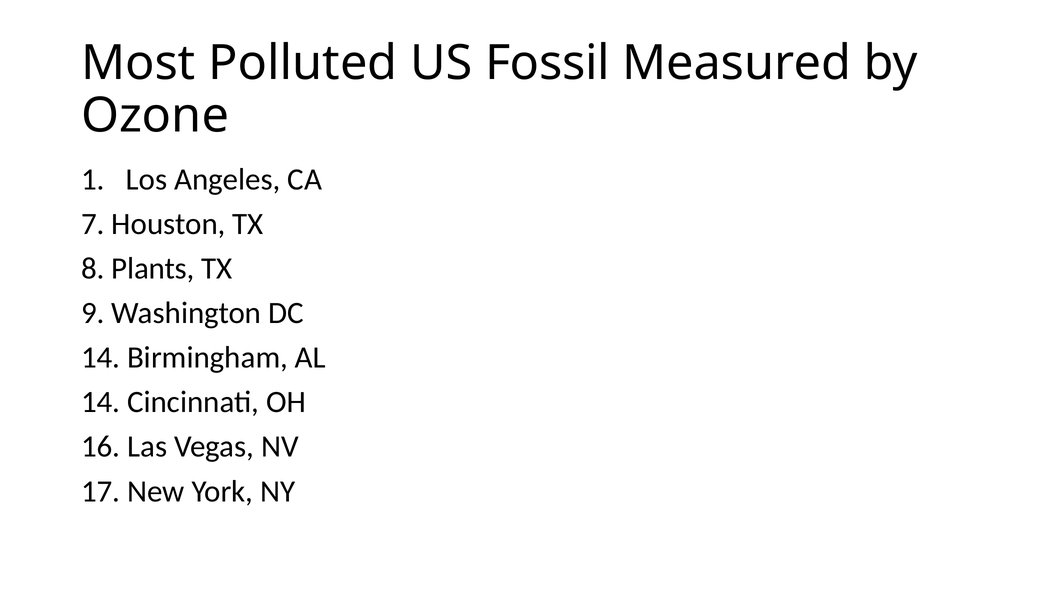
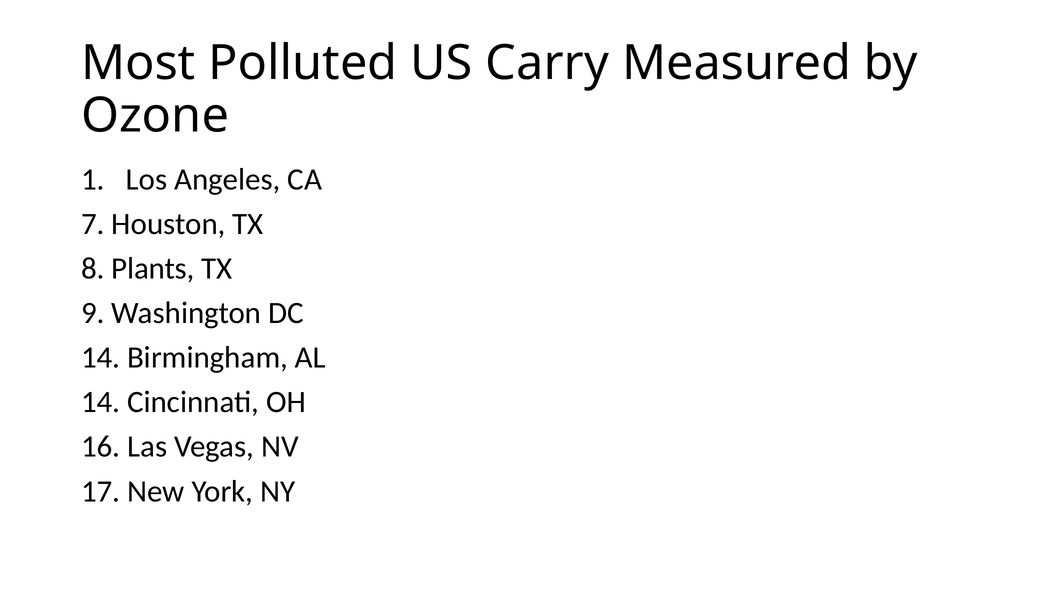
Fossil: Fossil -> Carry (547, 63)
